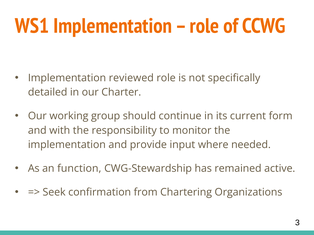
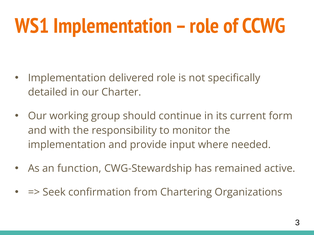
reviewed: reviewed -> delivered (131, 78)
